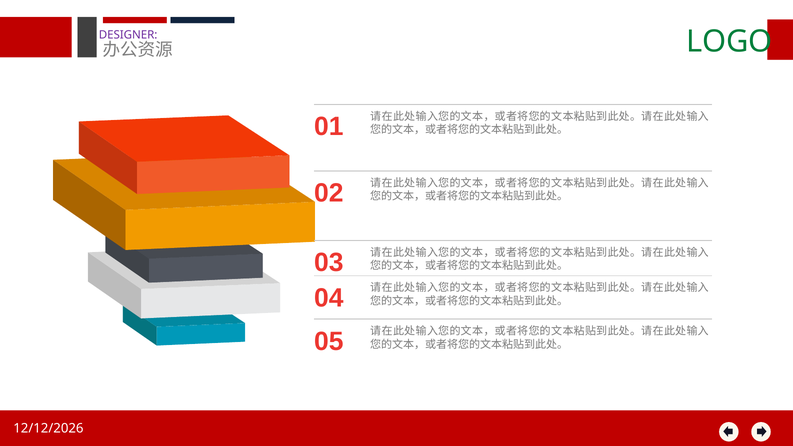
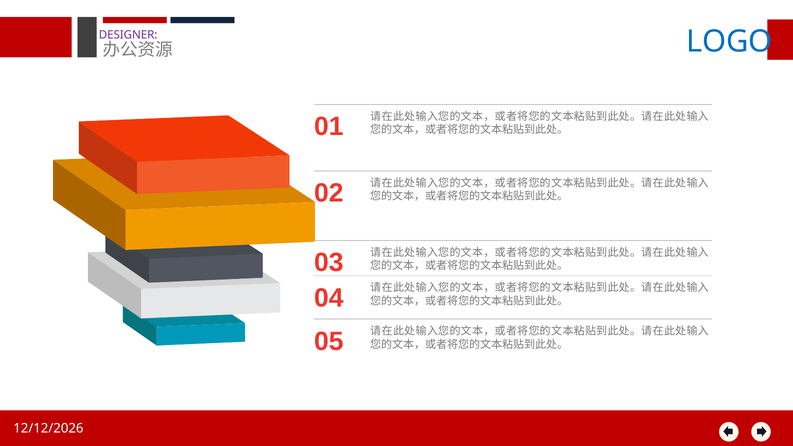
LOGO colour: green -> blue (729, 41)
